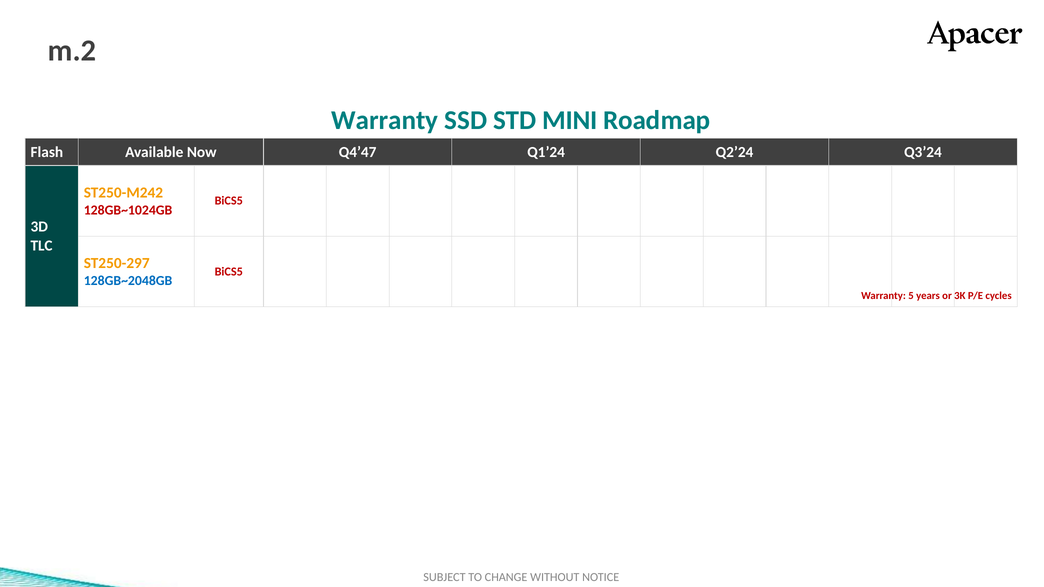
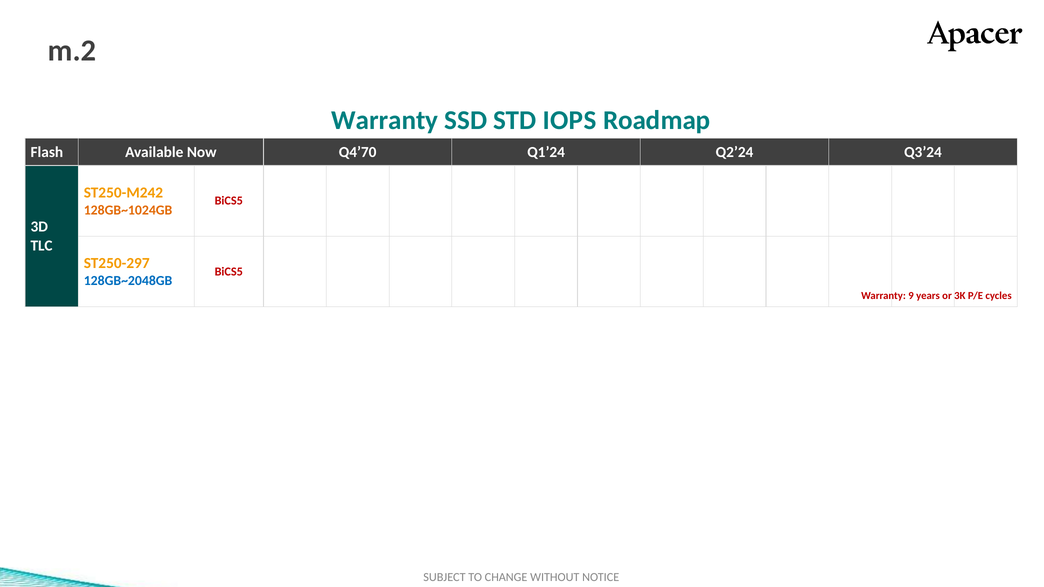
MINI: MINI -> IOPS (570, 121)
Q4’47: Q4’47 -> Q4’70 (358, 152)
128GB~1024GB colour: red -> orange (128, 210)
5: 5 -> 9 (911, 296)
